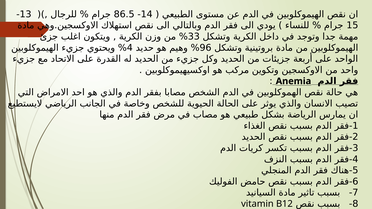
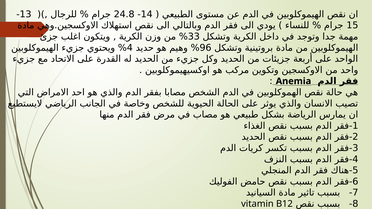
86.5: 86.5 -> 24.8 (124, 14)
